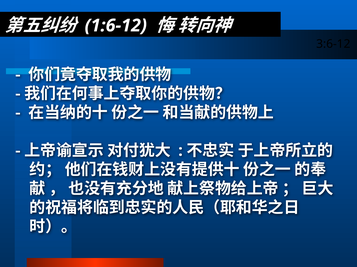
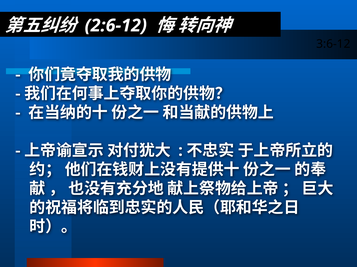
1:6-12: 1:6-12 -> 2:6-12 (116, 26)
